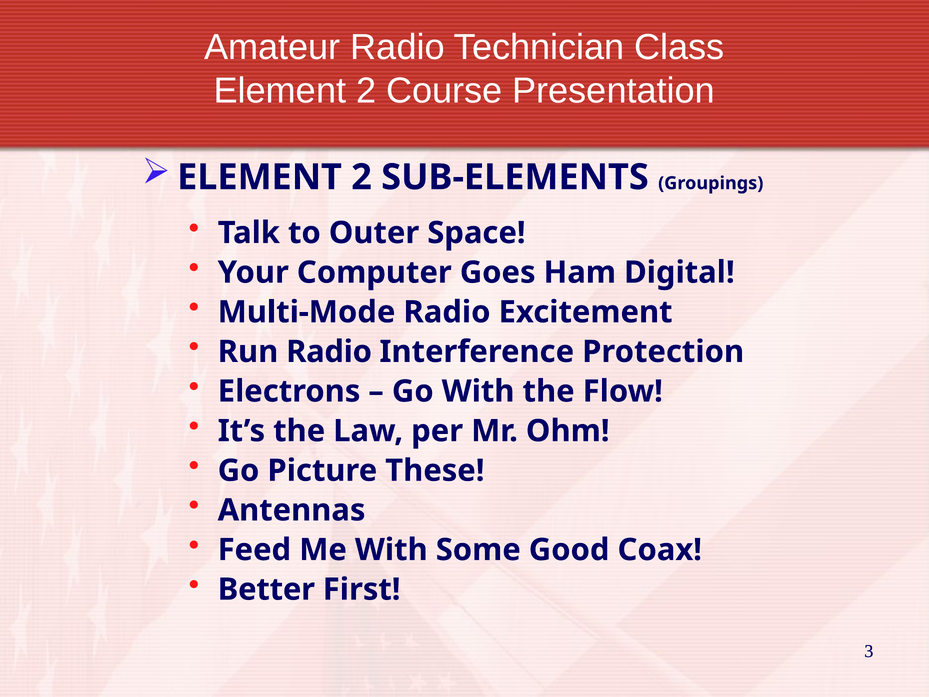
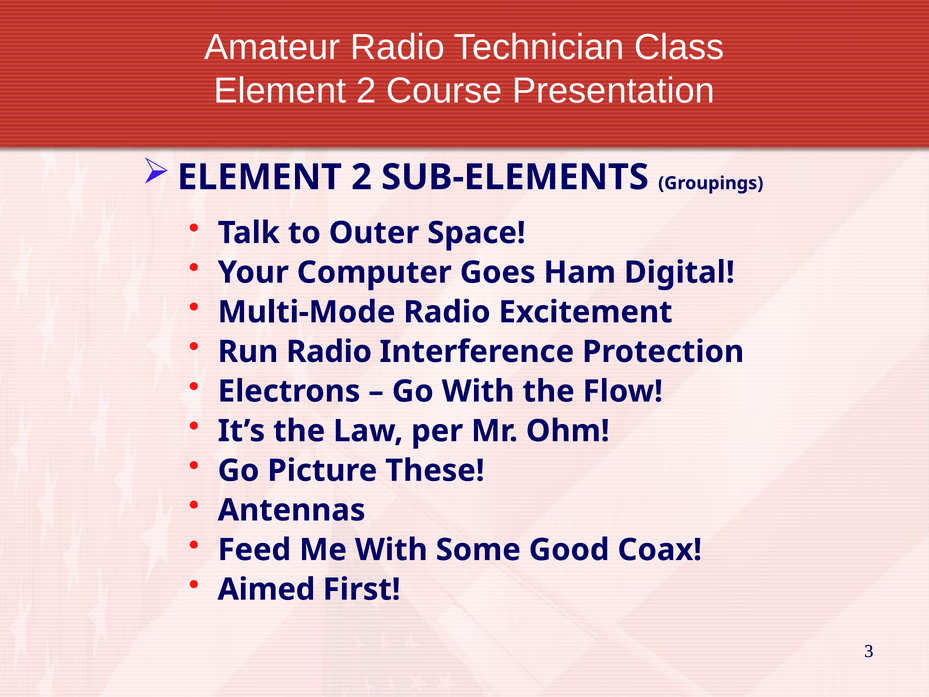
Better: Better -> Aimed (266, 589)
